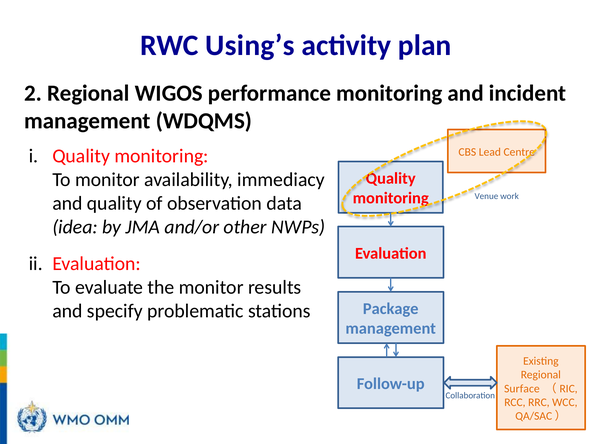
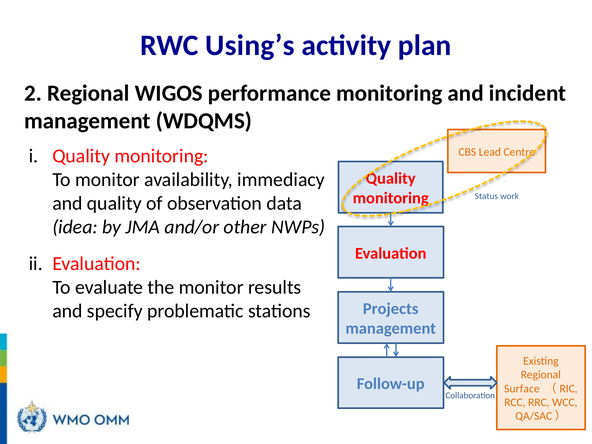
Venue: Venue -> Status (486, 196)
Package: Package -> Projects (391, 309)
